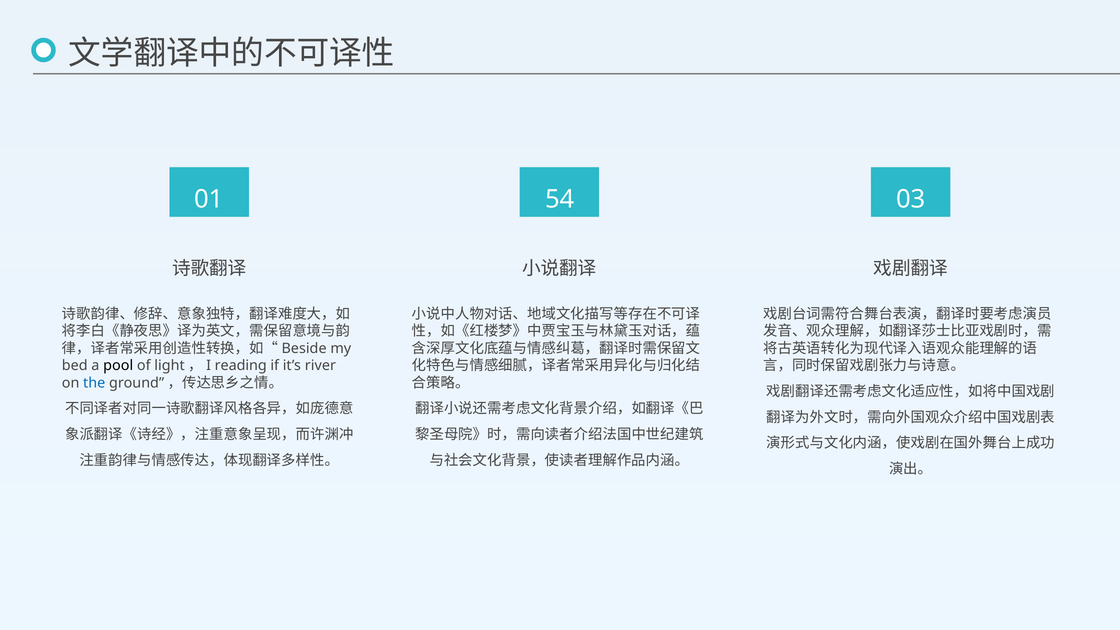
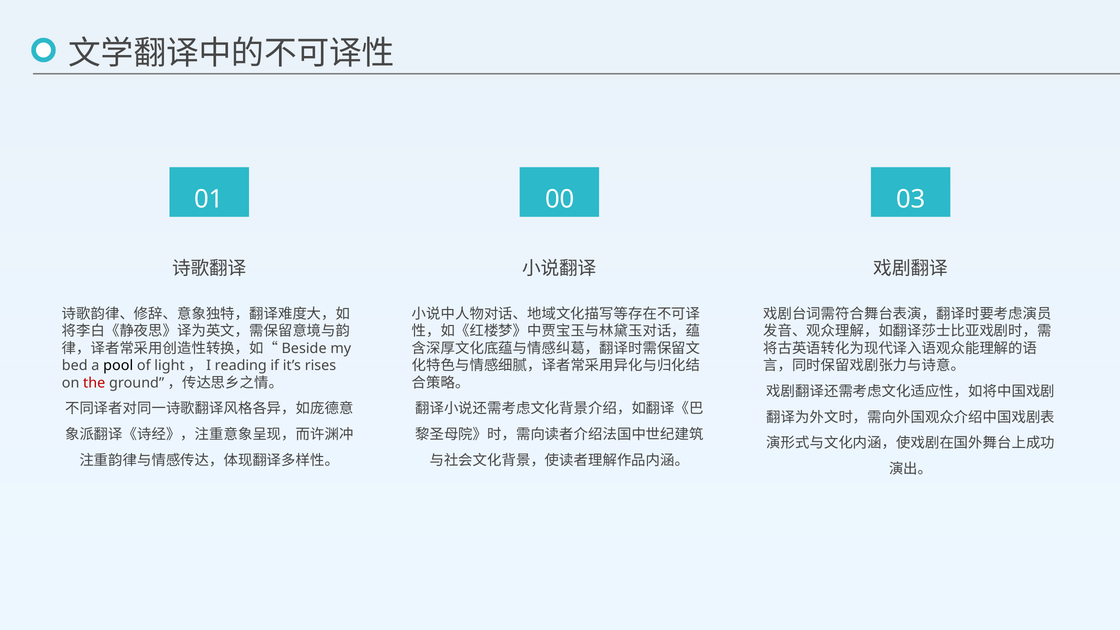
54: 54 -> 00 (560, 199)
river: river -> rises (320, 366)
the colour: blue -> red (94, 383)
